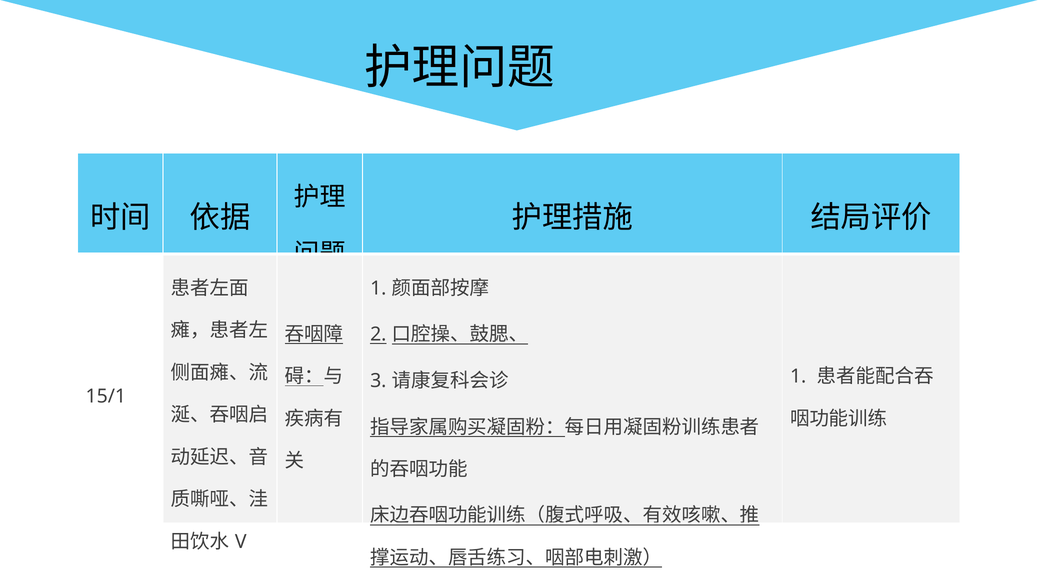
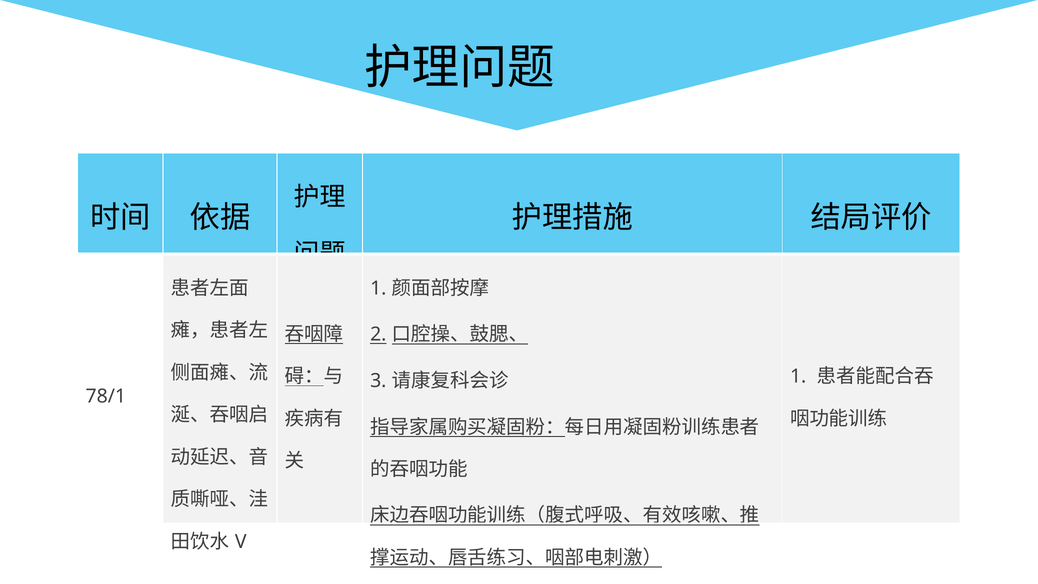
15/1: 15/1 -> 78/1 (106, 396)
